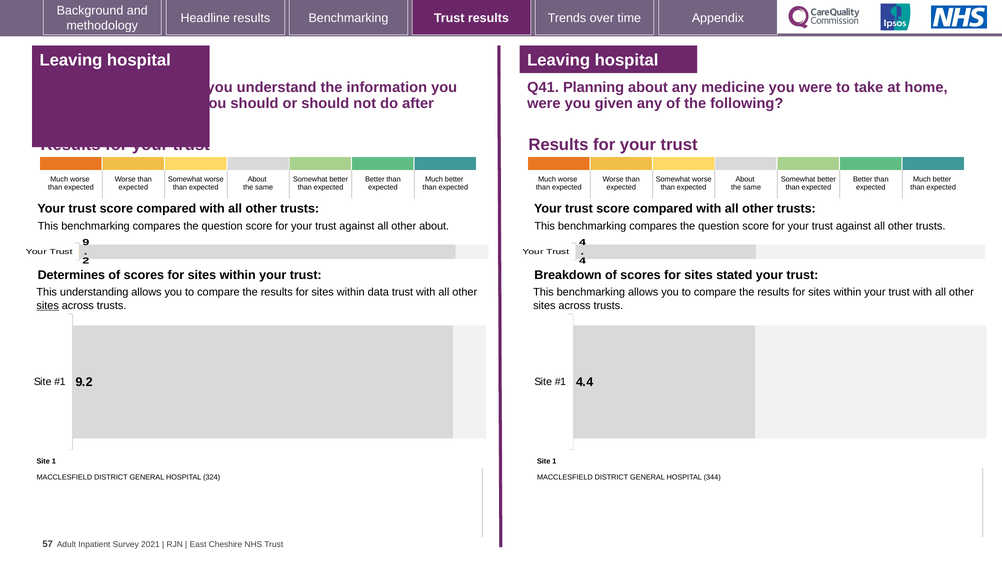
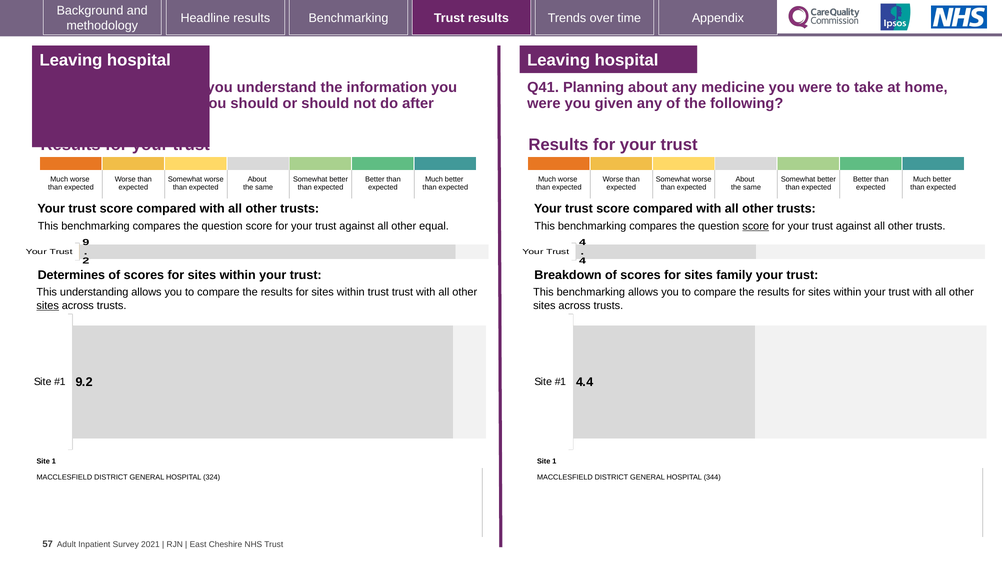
other about: about -> equal (434, 226)
score underline: none -> present (756, 226)
stated: stated -> family (734, 275)
within data: data -> trust (378, 292)
